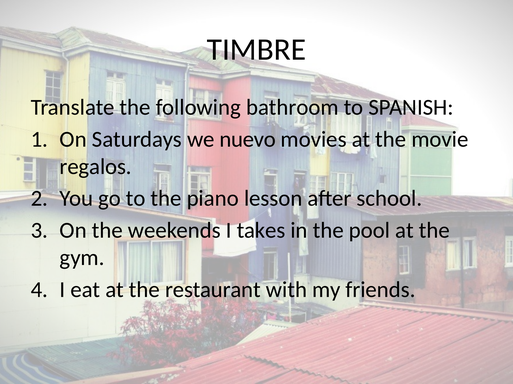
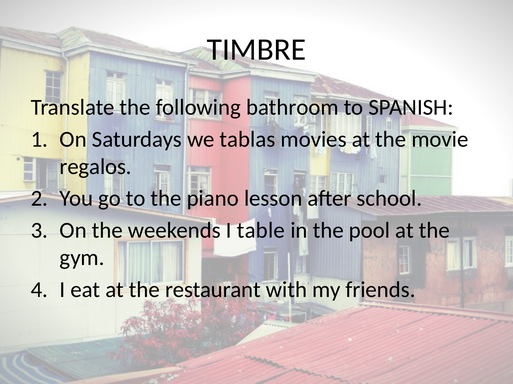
nuevo: nuevo -> tablas (248, 140)
takes: takes -> table (261, 231)
